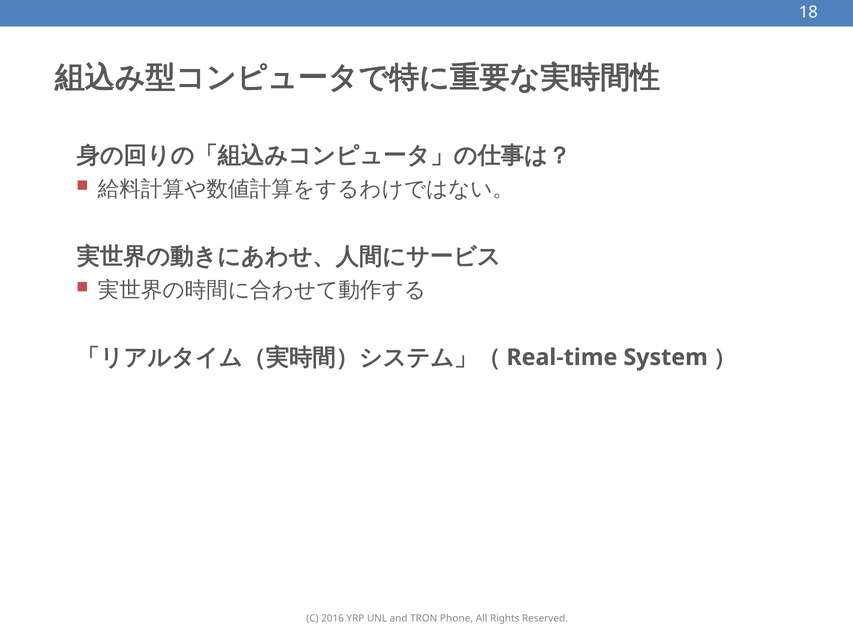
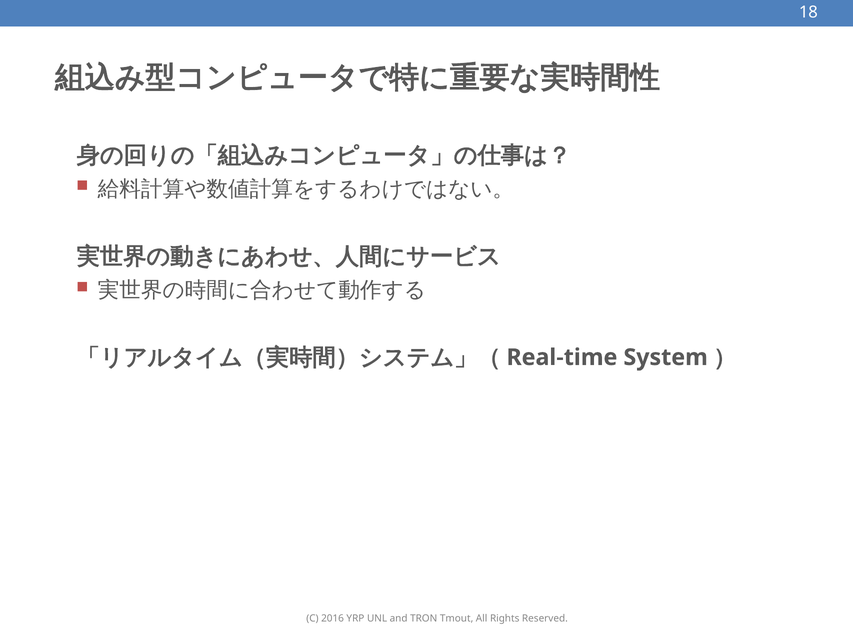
Phone: Phone -> Tmout (457, 618)
